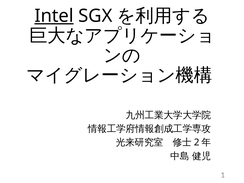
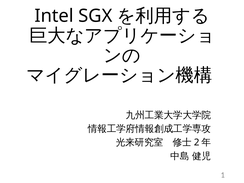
Intel underline: present -> none (54, 16)
